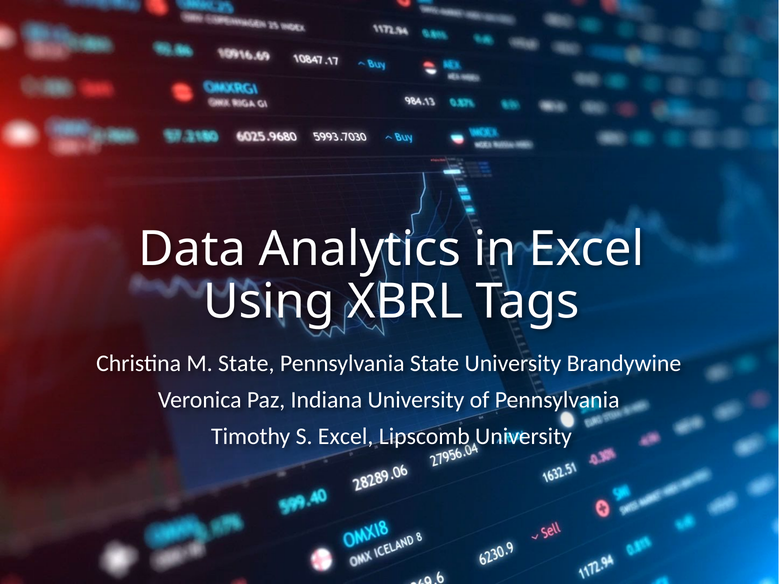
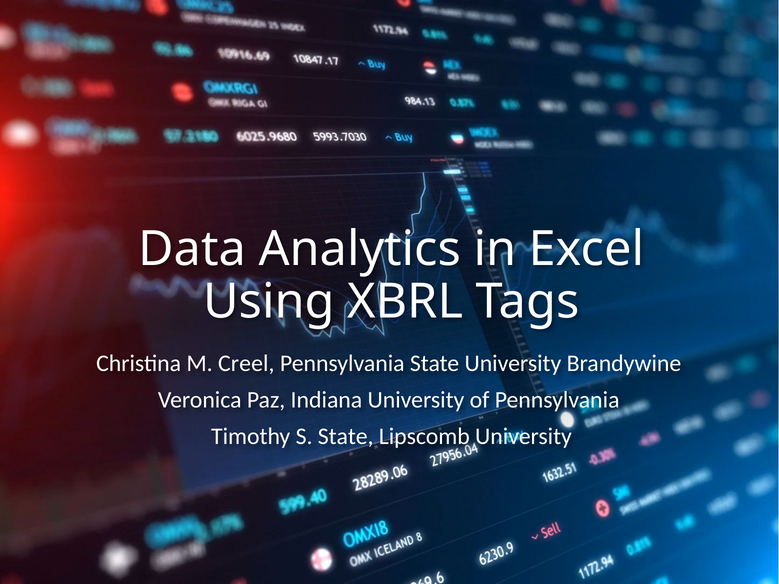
M State: State -> Creel (246, 363)
S Excel: Excel -> State (346, 436)
